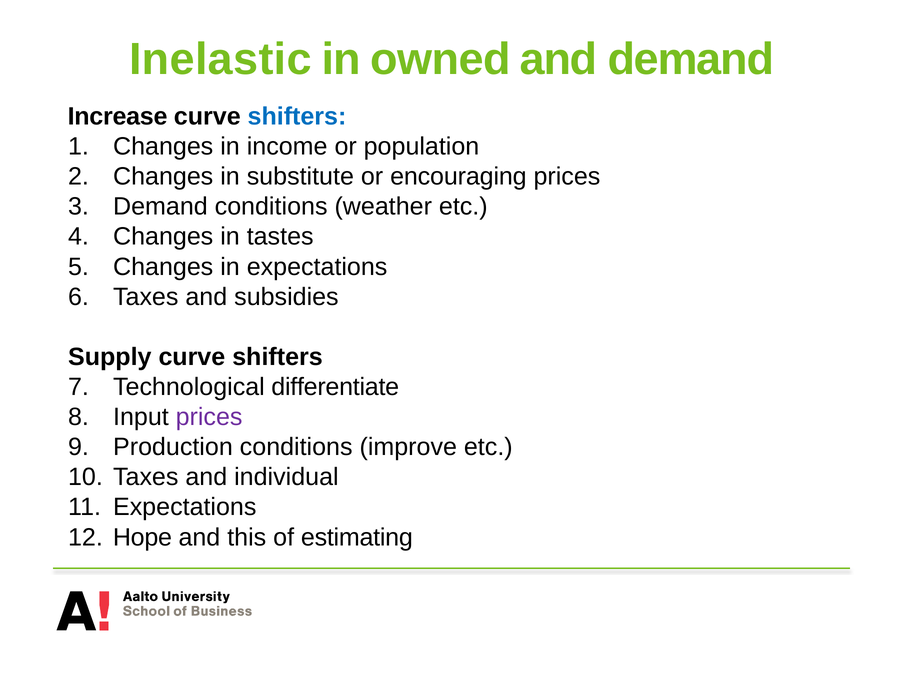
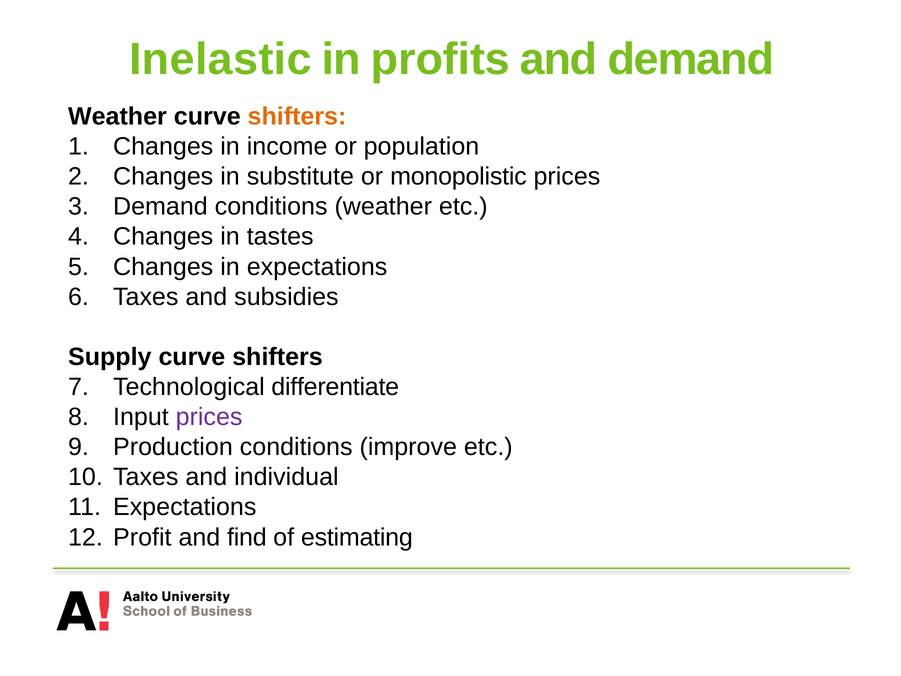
owned: owned -> profits (440, 59)
Increase: Increase -> Weather (117, 116)
shifters colour: blue -> orange (297, 116)
encouraging: encouraging -> monopolistic (458, 177)
Hope: Hope -> Profit (142, 537)
this: this -> find (247, 537)
